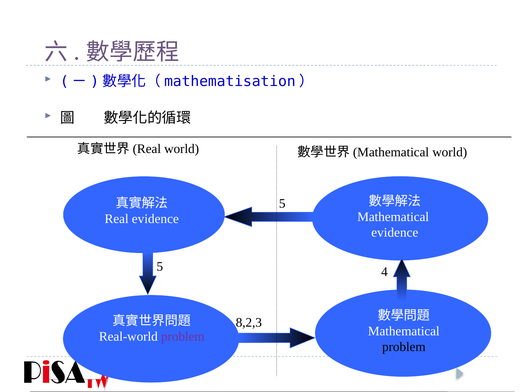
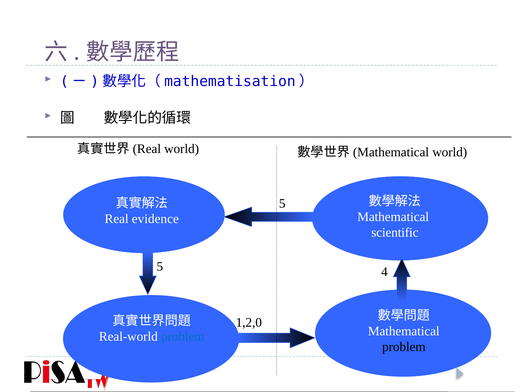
evidence: evidence -> scientific (395, 233)
8,2,3: 8,2,3 -> 1,2,0 (249, 323)
problem colour: purple -> blue (183, 337)
